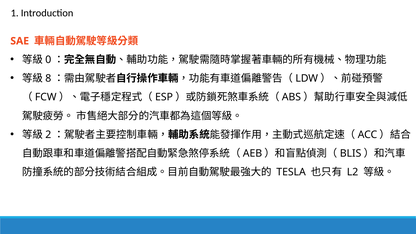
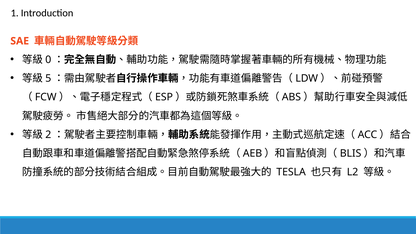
8: 8 -> 5 (48, 78)
